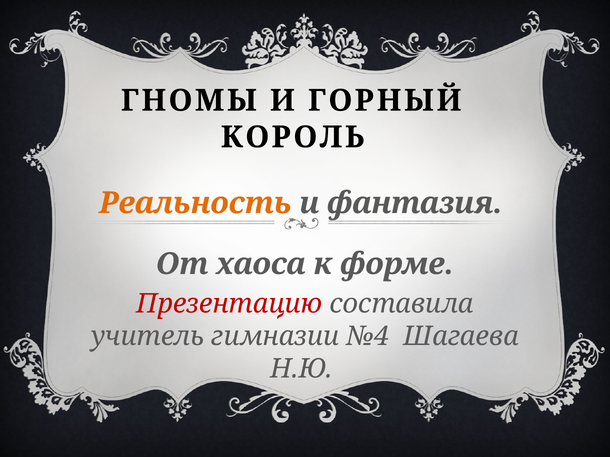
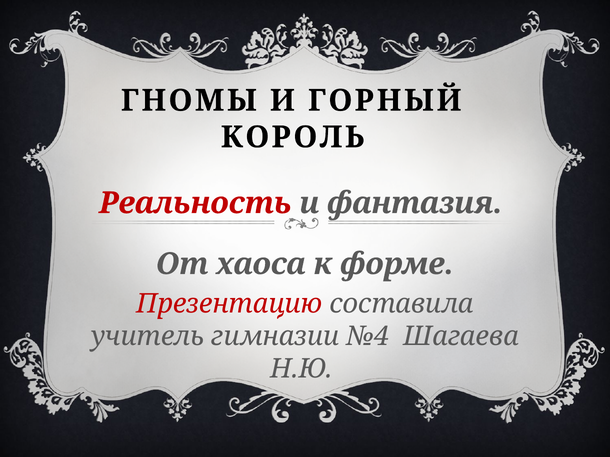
Реальность colour: orange -> red (195, 203)
